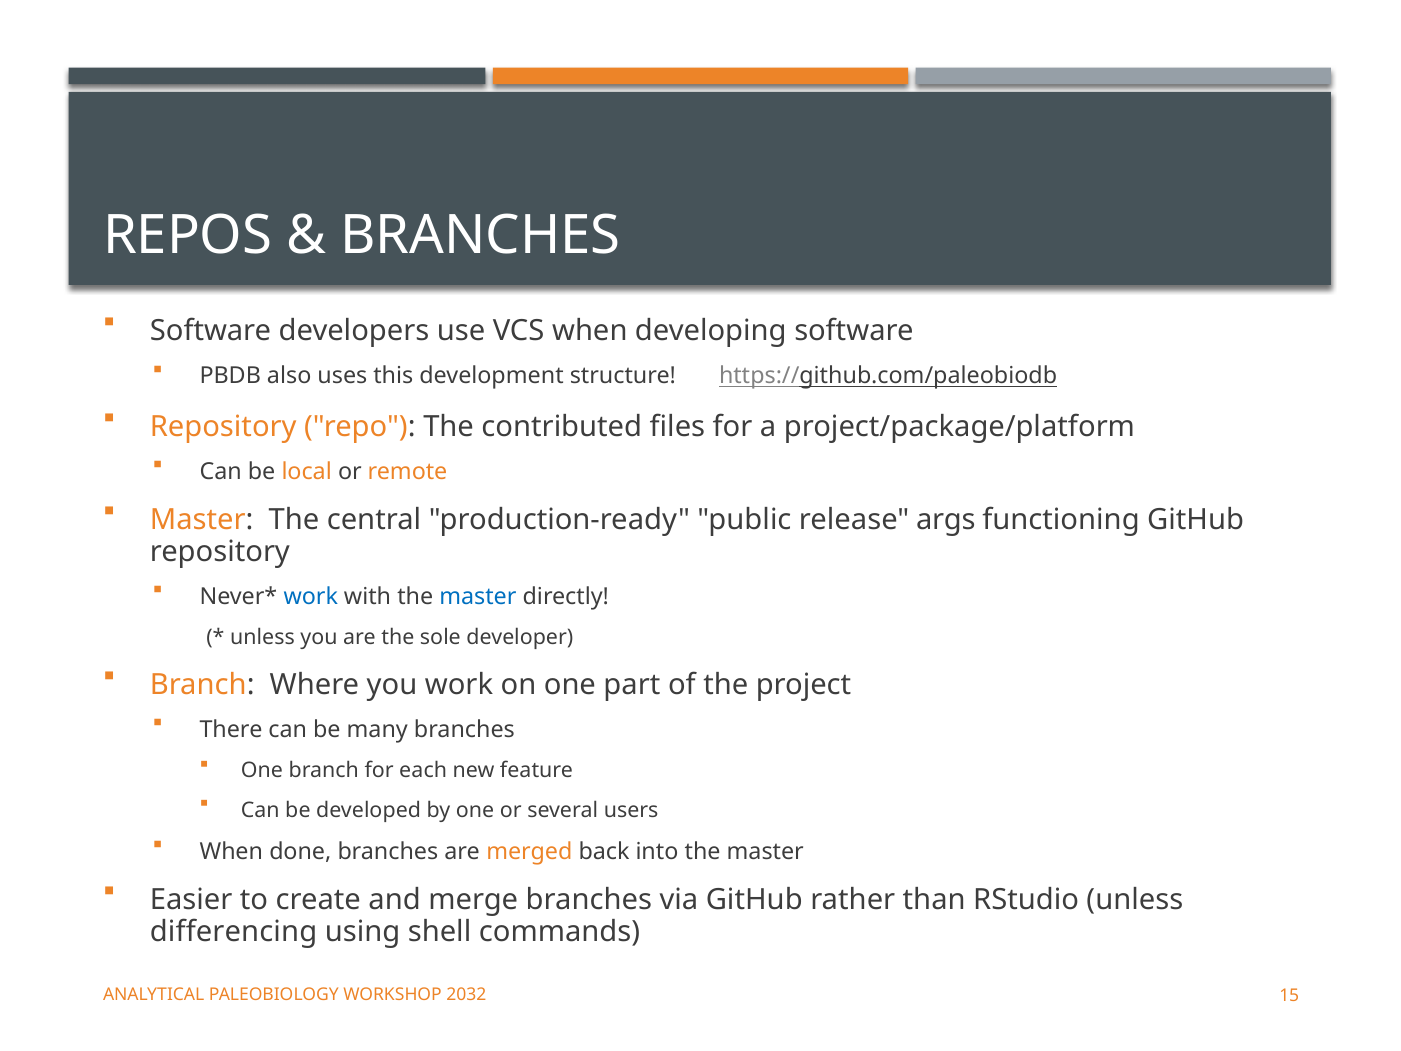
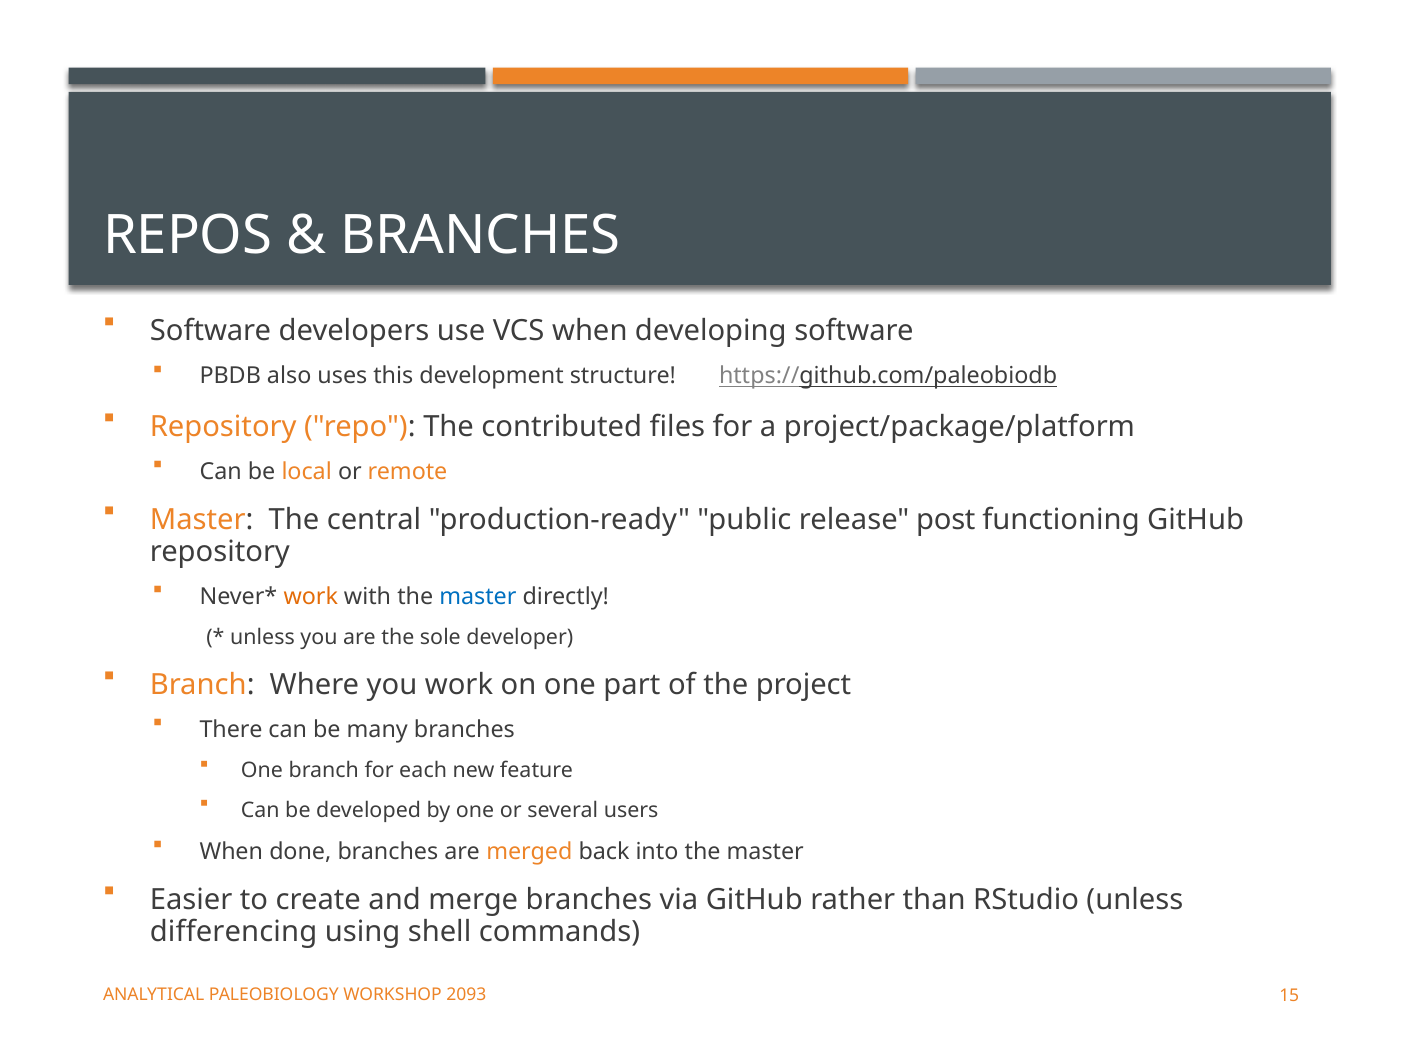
args: args -> post (946, 520)
work colour: blue -> orange (311, 596)
2032: 2032 -> 2093 (466, 995)
